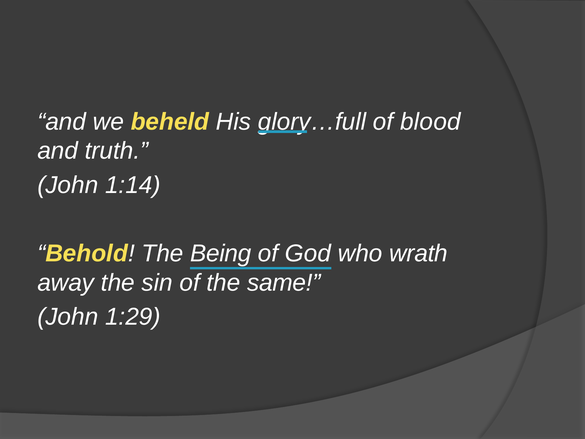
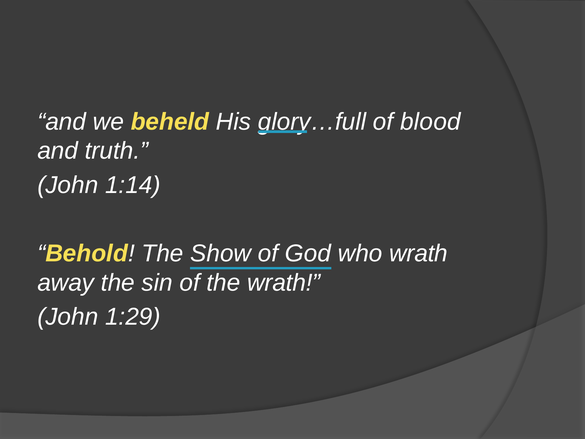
Being: Being -> Show (221, 253)
the same: same -> wrath (284, 282)
